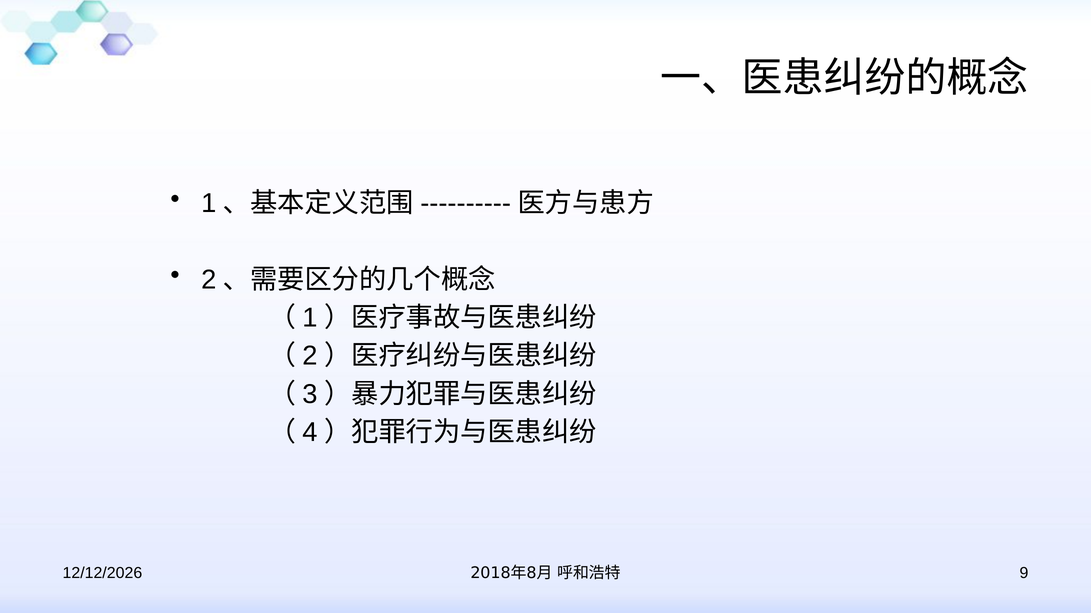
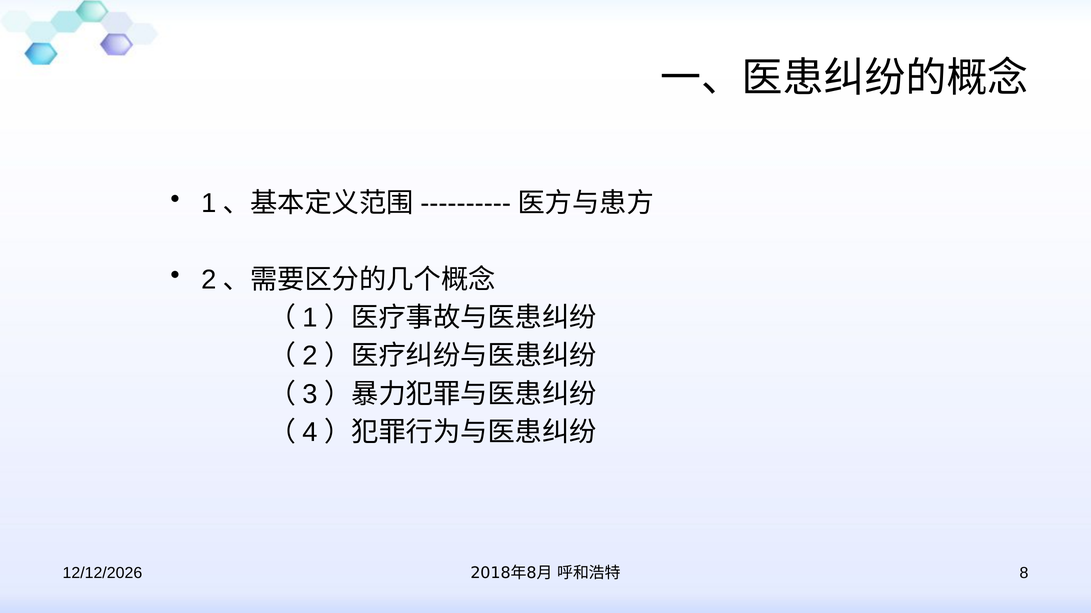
9: 9 -> 8 (1024, 574)
